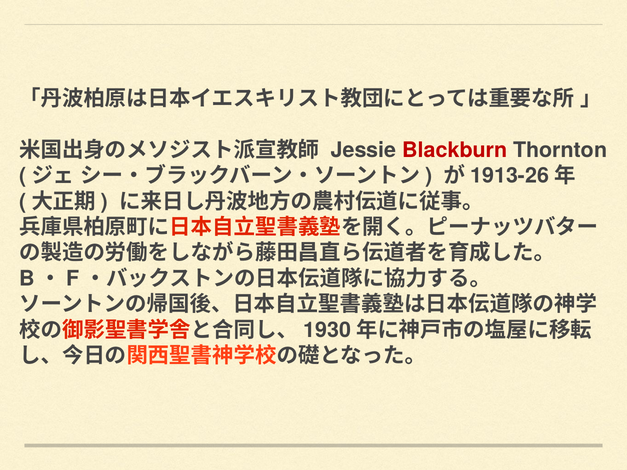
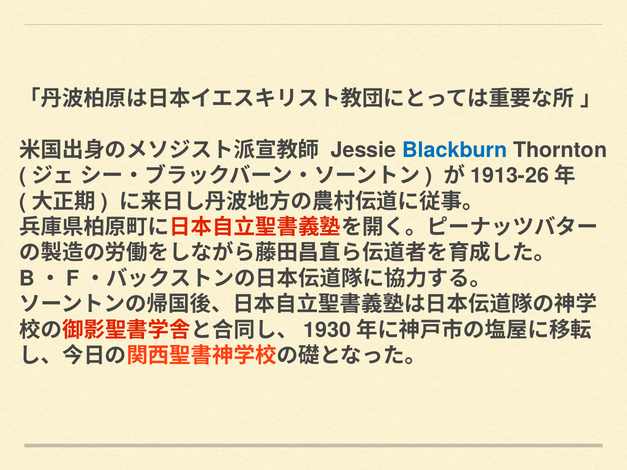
Blackburn colour: red -> blue (455, 150)
